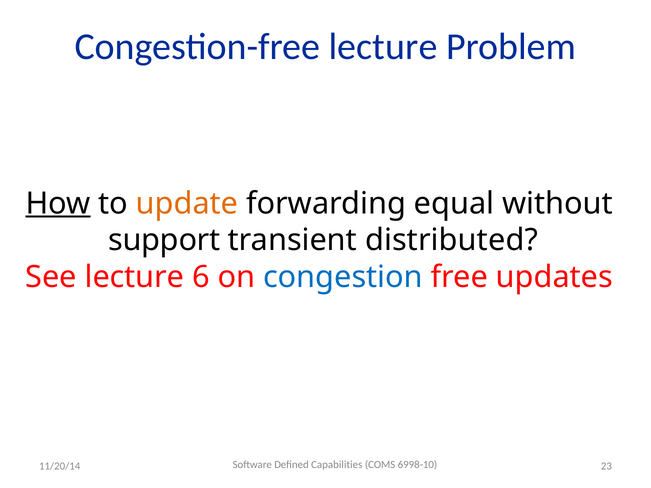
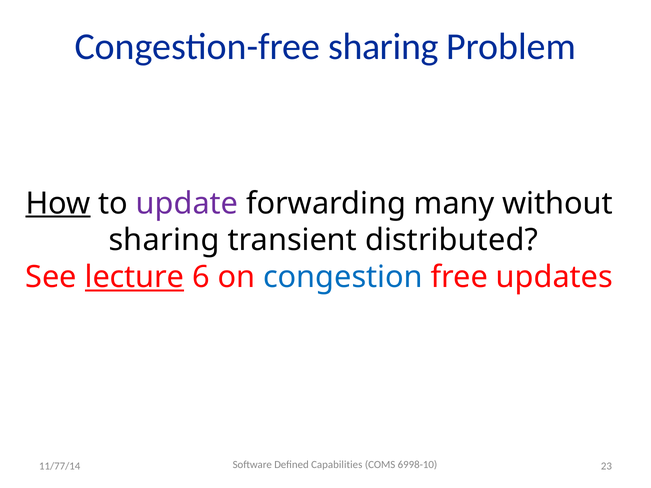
Congestion-free lecture: lecture -> sharing (383, 47)
update colour: orange -> purple (187, 204)
equal: equal -> many (454, 204)
support: support -> sharing (164, 240)
lecture underline: none -> present (135, 277)
11/20/14: 11/20/14 -> 11/77/14 (60, 466)
